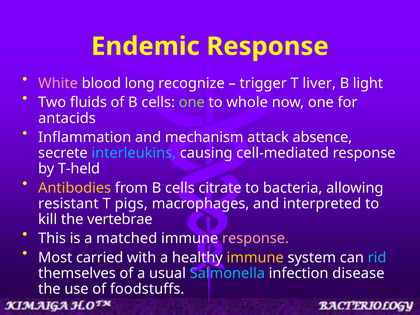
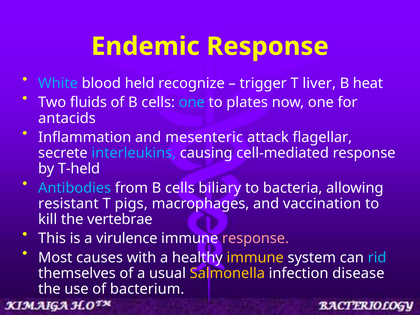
White colour: pink -> light blue (58, 83)
long: long -> held (140, 83)
light: light -> heat (368, 83)
one colour: light green -> light blue (192, 102)
whole: whole -> plates (247, 102)
mechanism: mechanism -> mesenteric (204, 137)
absence: absence -> flagellar (322, 137)
Antibodies colour: yellow -> light blue (75, 188)
citrate: citrate -> biliary (220, 188)
interpreted: interpreted -> vaccination (322, 204)
matched: matched -> virulence (127, 238)
carried: carried -> causes (100, 258)
Salmonella colour: light blue -> yellow (227, 273)
foodstuffs: foodstuffs -> bacterium (147, 289)
